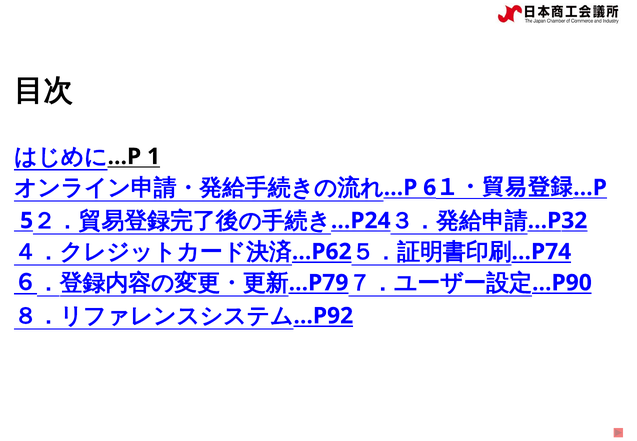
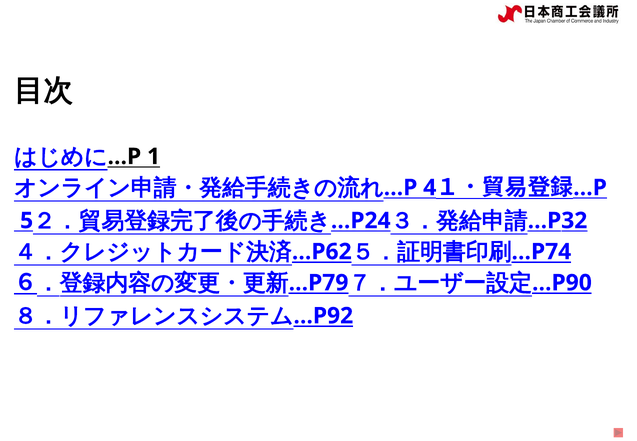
6: 6 -> 4 (430, 188)
